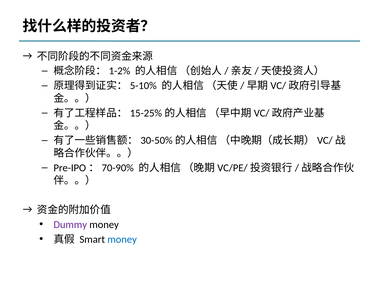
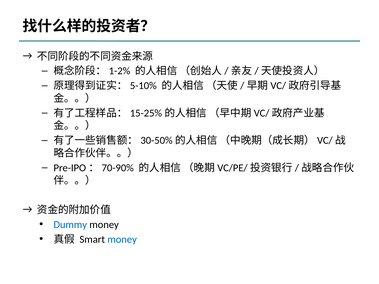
Dummy colour: purple -> blue (70, 225)
